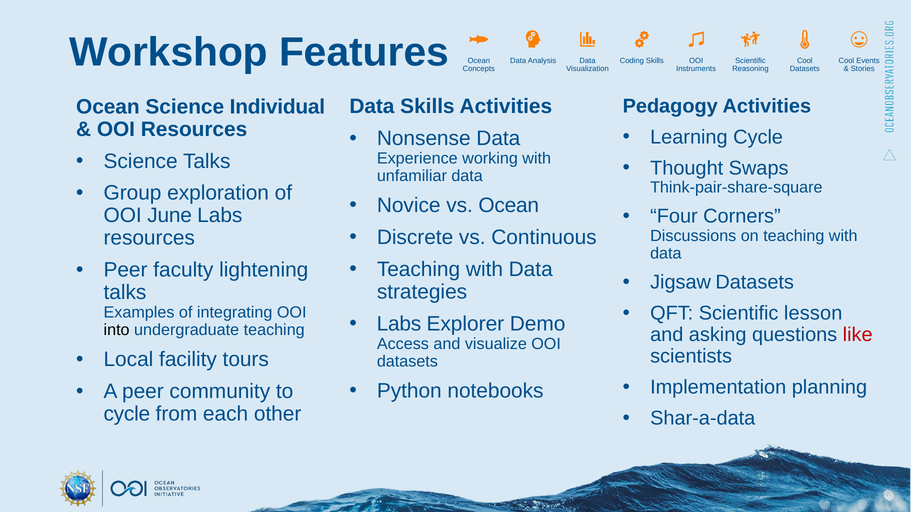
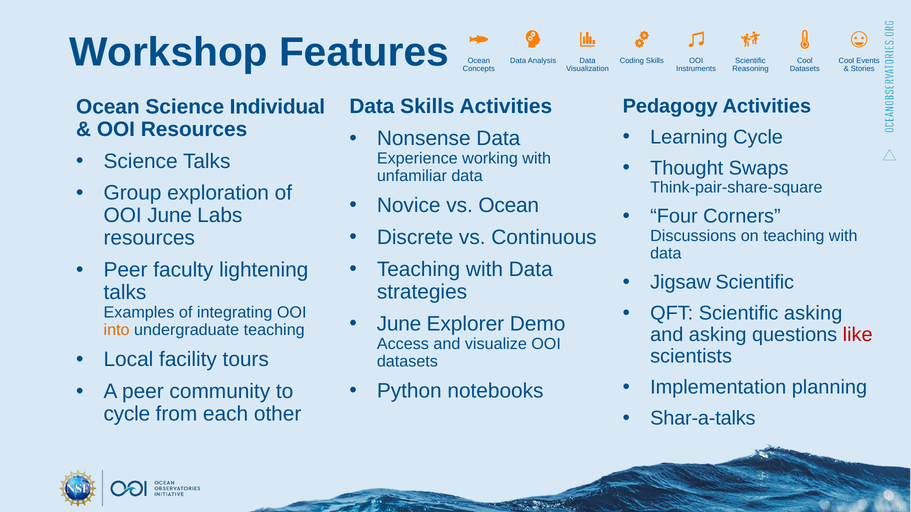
Jigsaw Datasets: Datasets -> Scientific (755, 282)
Scientific lesson: lesson -> asking (813, 313)
Labs: Labs -> June (399, 324)
into colour: black -> orange (117, 330)
Shar-a-data: Shar-a-data -> Shar-a-talks (703, 418)
